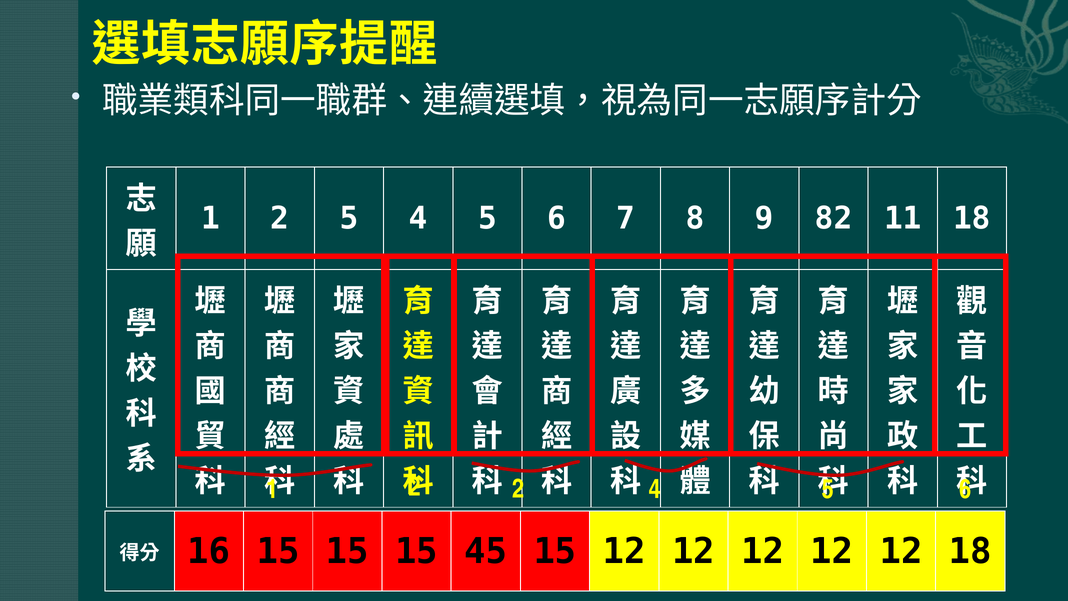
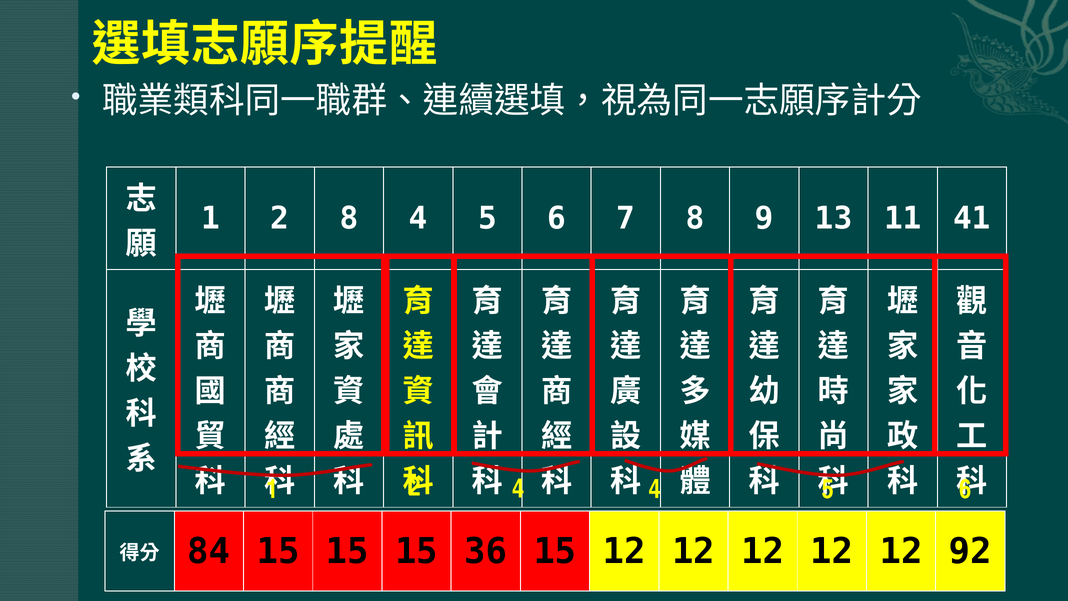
2 5: 5 -> 8 (349, 219)
82: 82 -> 13 (834, 219)
11 18: 18 -> 41 (972, 219)
2: 2 -> 4 (518, 489)
16: 16 -> 84 (209, 551)
45: 45 -> 36 (486, 551)
12 18: 18 -> 92 (970, 551)
